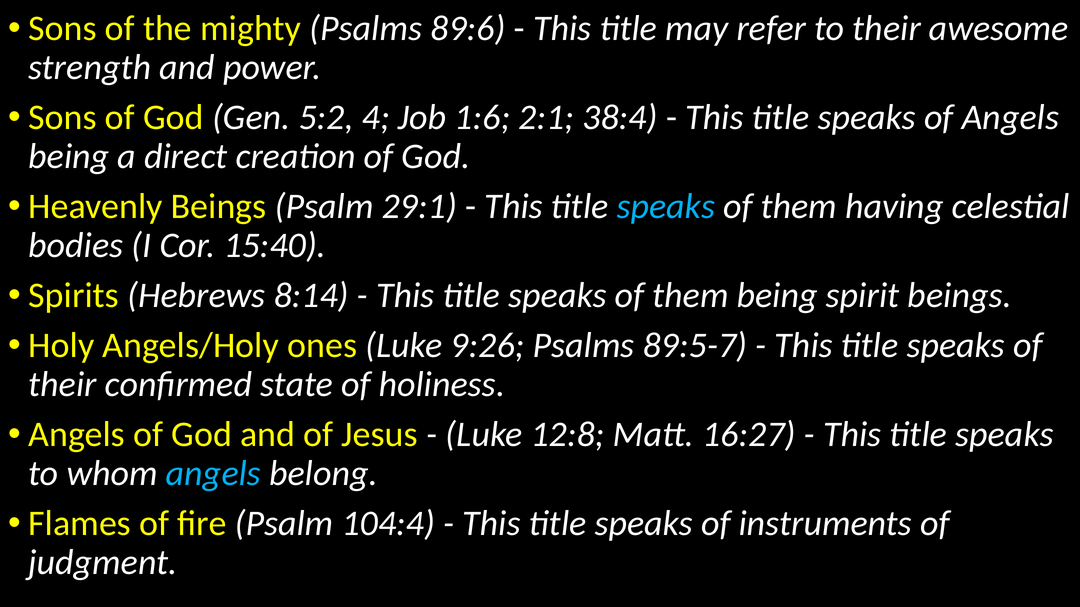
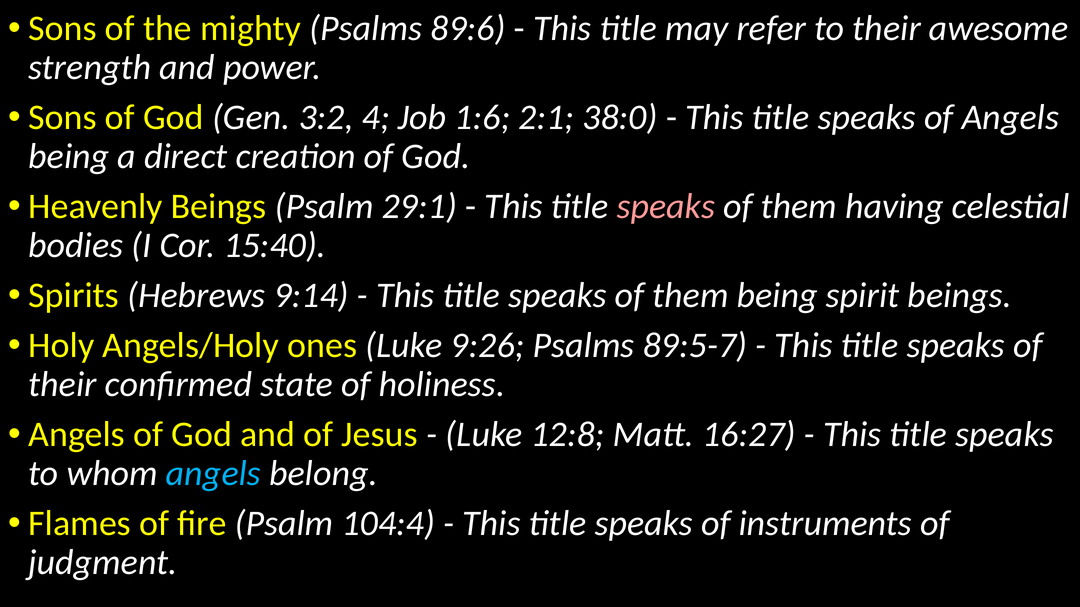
5:2: 5:2 -> 3:2 (326, 118)
38:4: 38:4 -> 38:0 (620, 118)
speaks colour: light blue -> pink (666, 207)
8:14: 8:14 -> 9:14 (311, 296)
